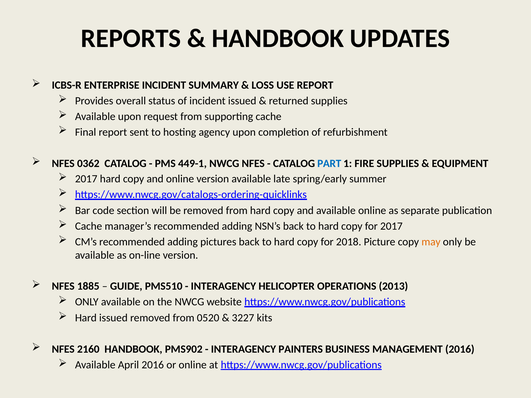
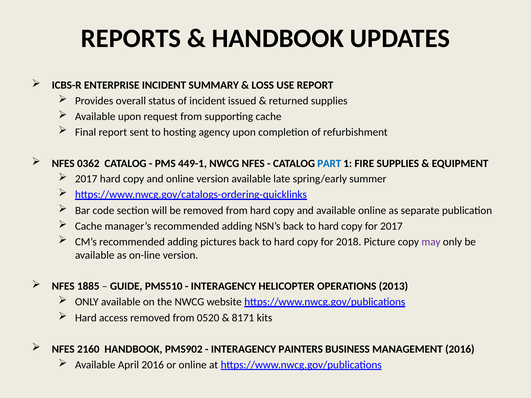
may colour: orange -> purple (431, 242)
Hard issued: issued -> access (113, 318)
3227: 3227 -> 8171 (243, 318)
